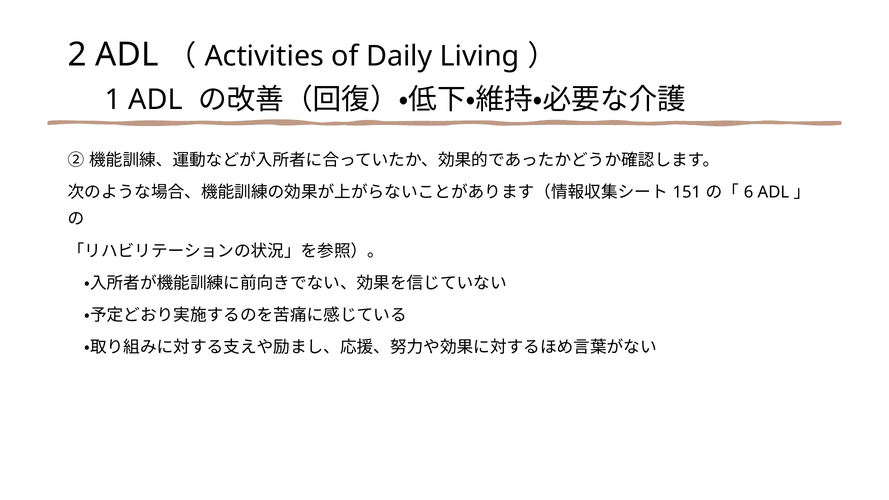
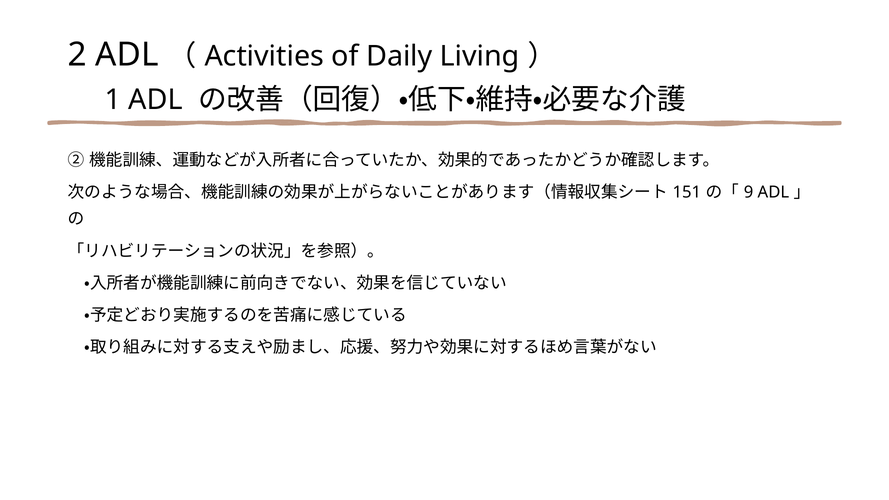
6: 6 -> 9 (749, 192)
